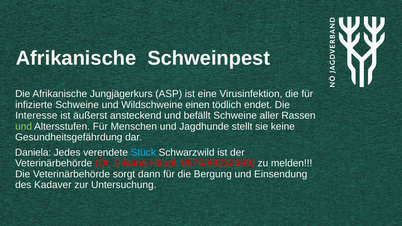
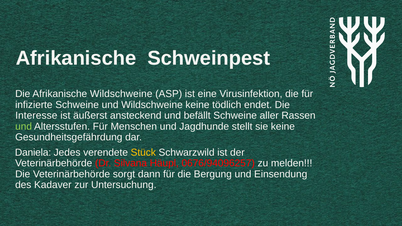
Afrikanische Jungjägerkurs: Jungjägerkurs -> Wildschweine (121, 94)
Wildschweine einen: einen -> keine (197, 105)
Stück colour: light blue -> yellow (143, 152)
0676/89232669: 0676/89232669 -> 0676/94096257 (218, 163)
